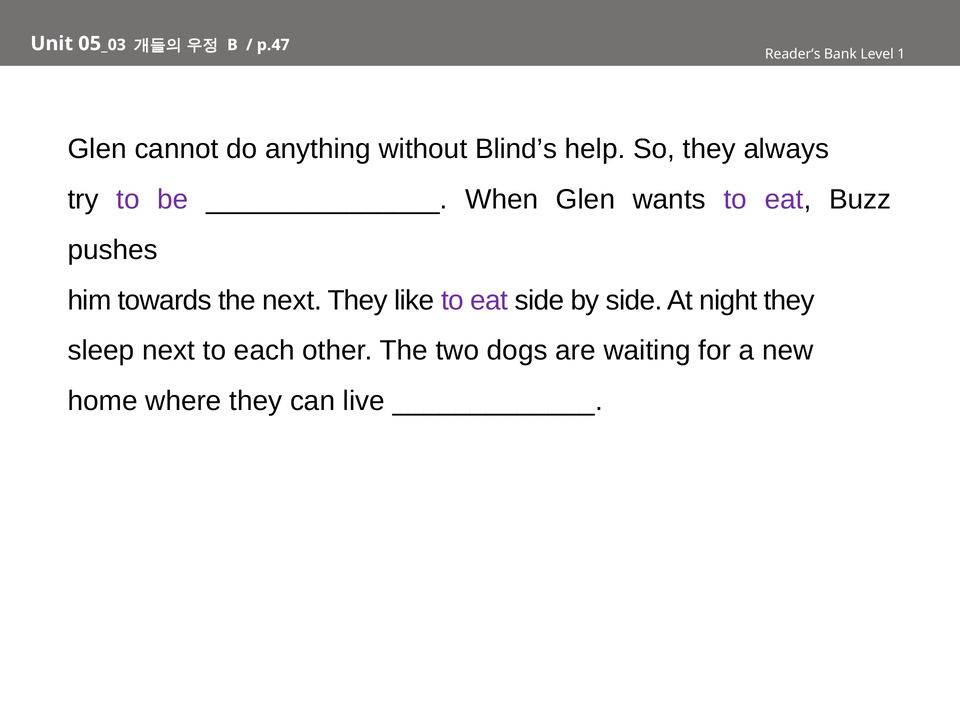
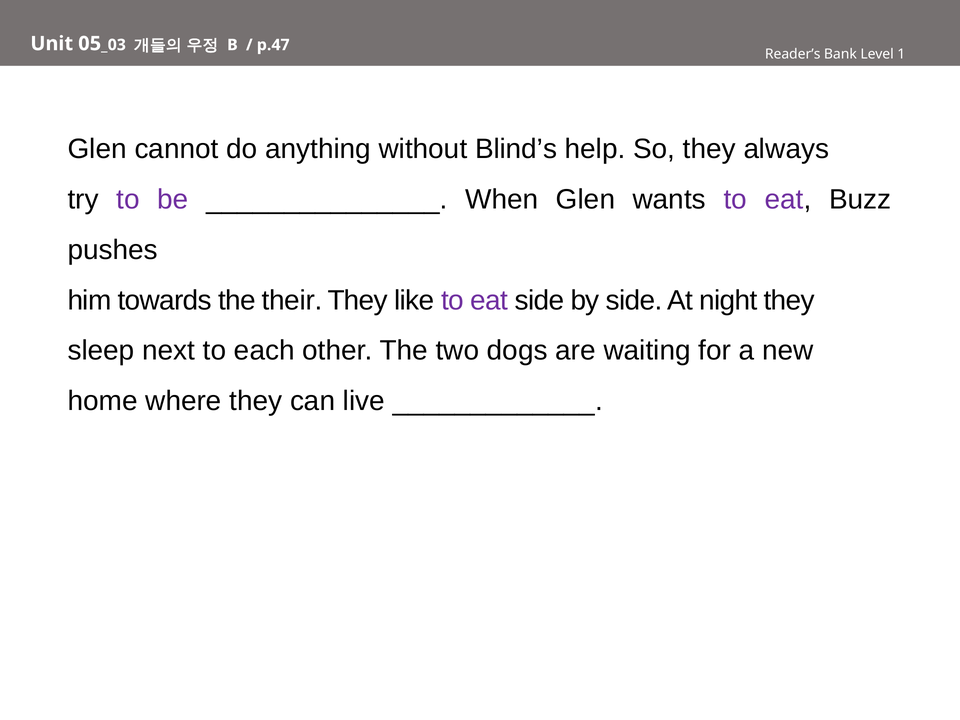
the next: next -> their (292, 300)
